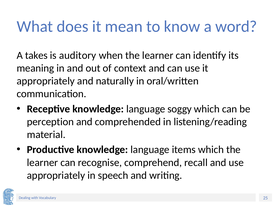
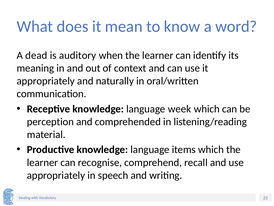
takes: takes -> dead (36, 55)
soggy: soggy -> week (180, 109)
